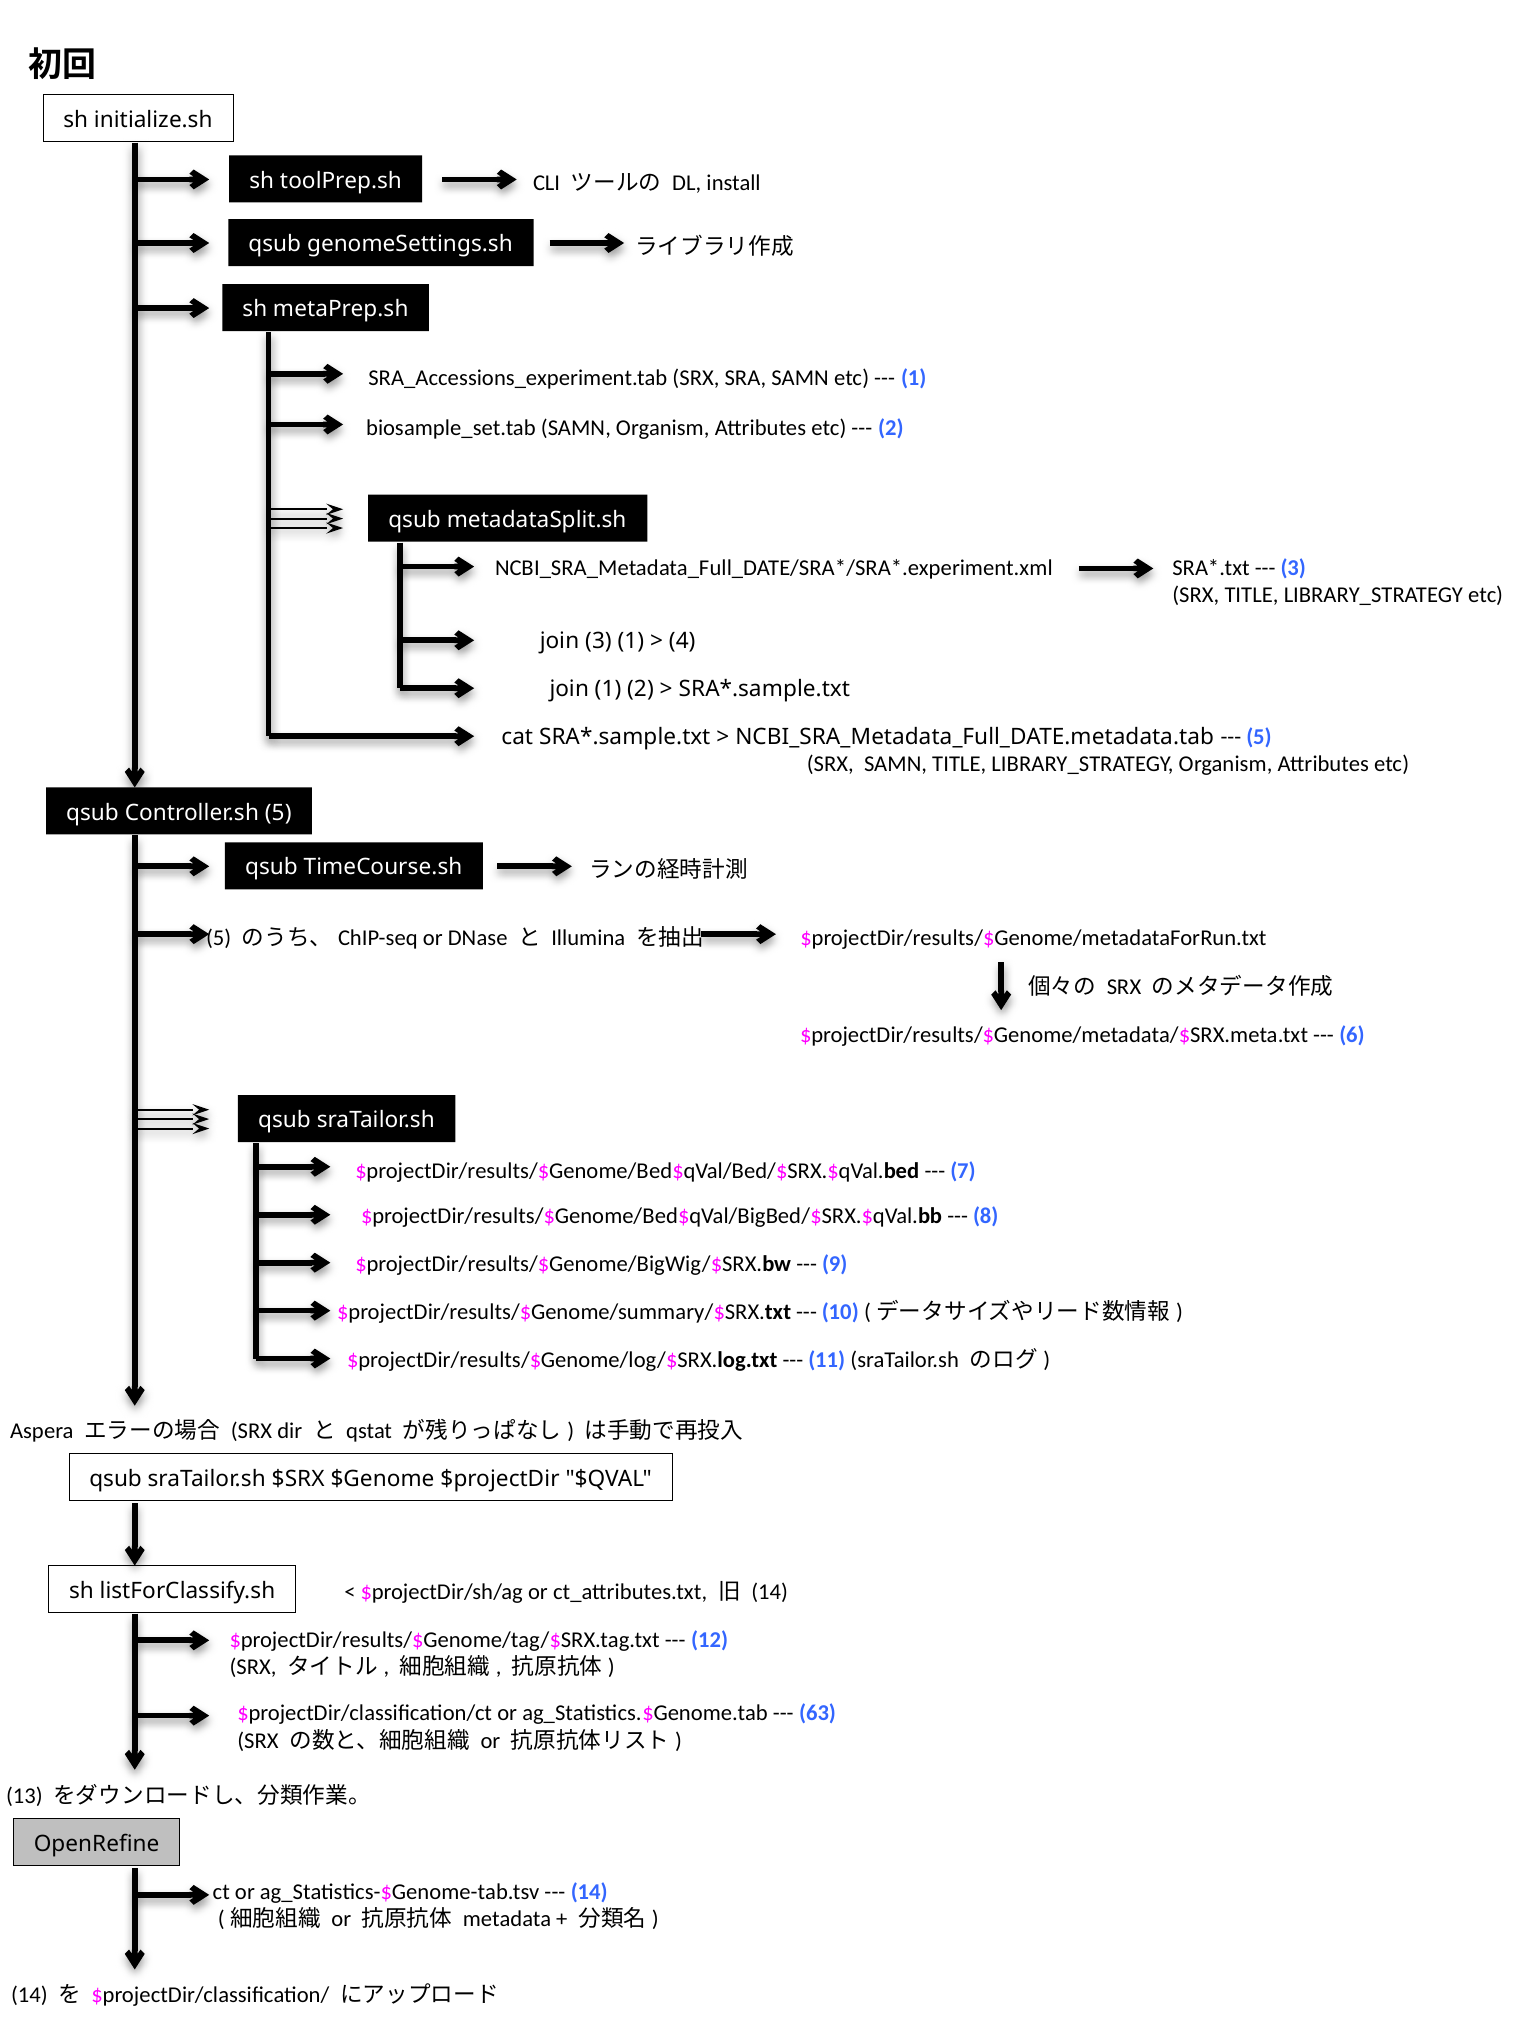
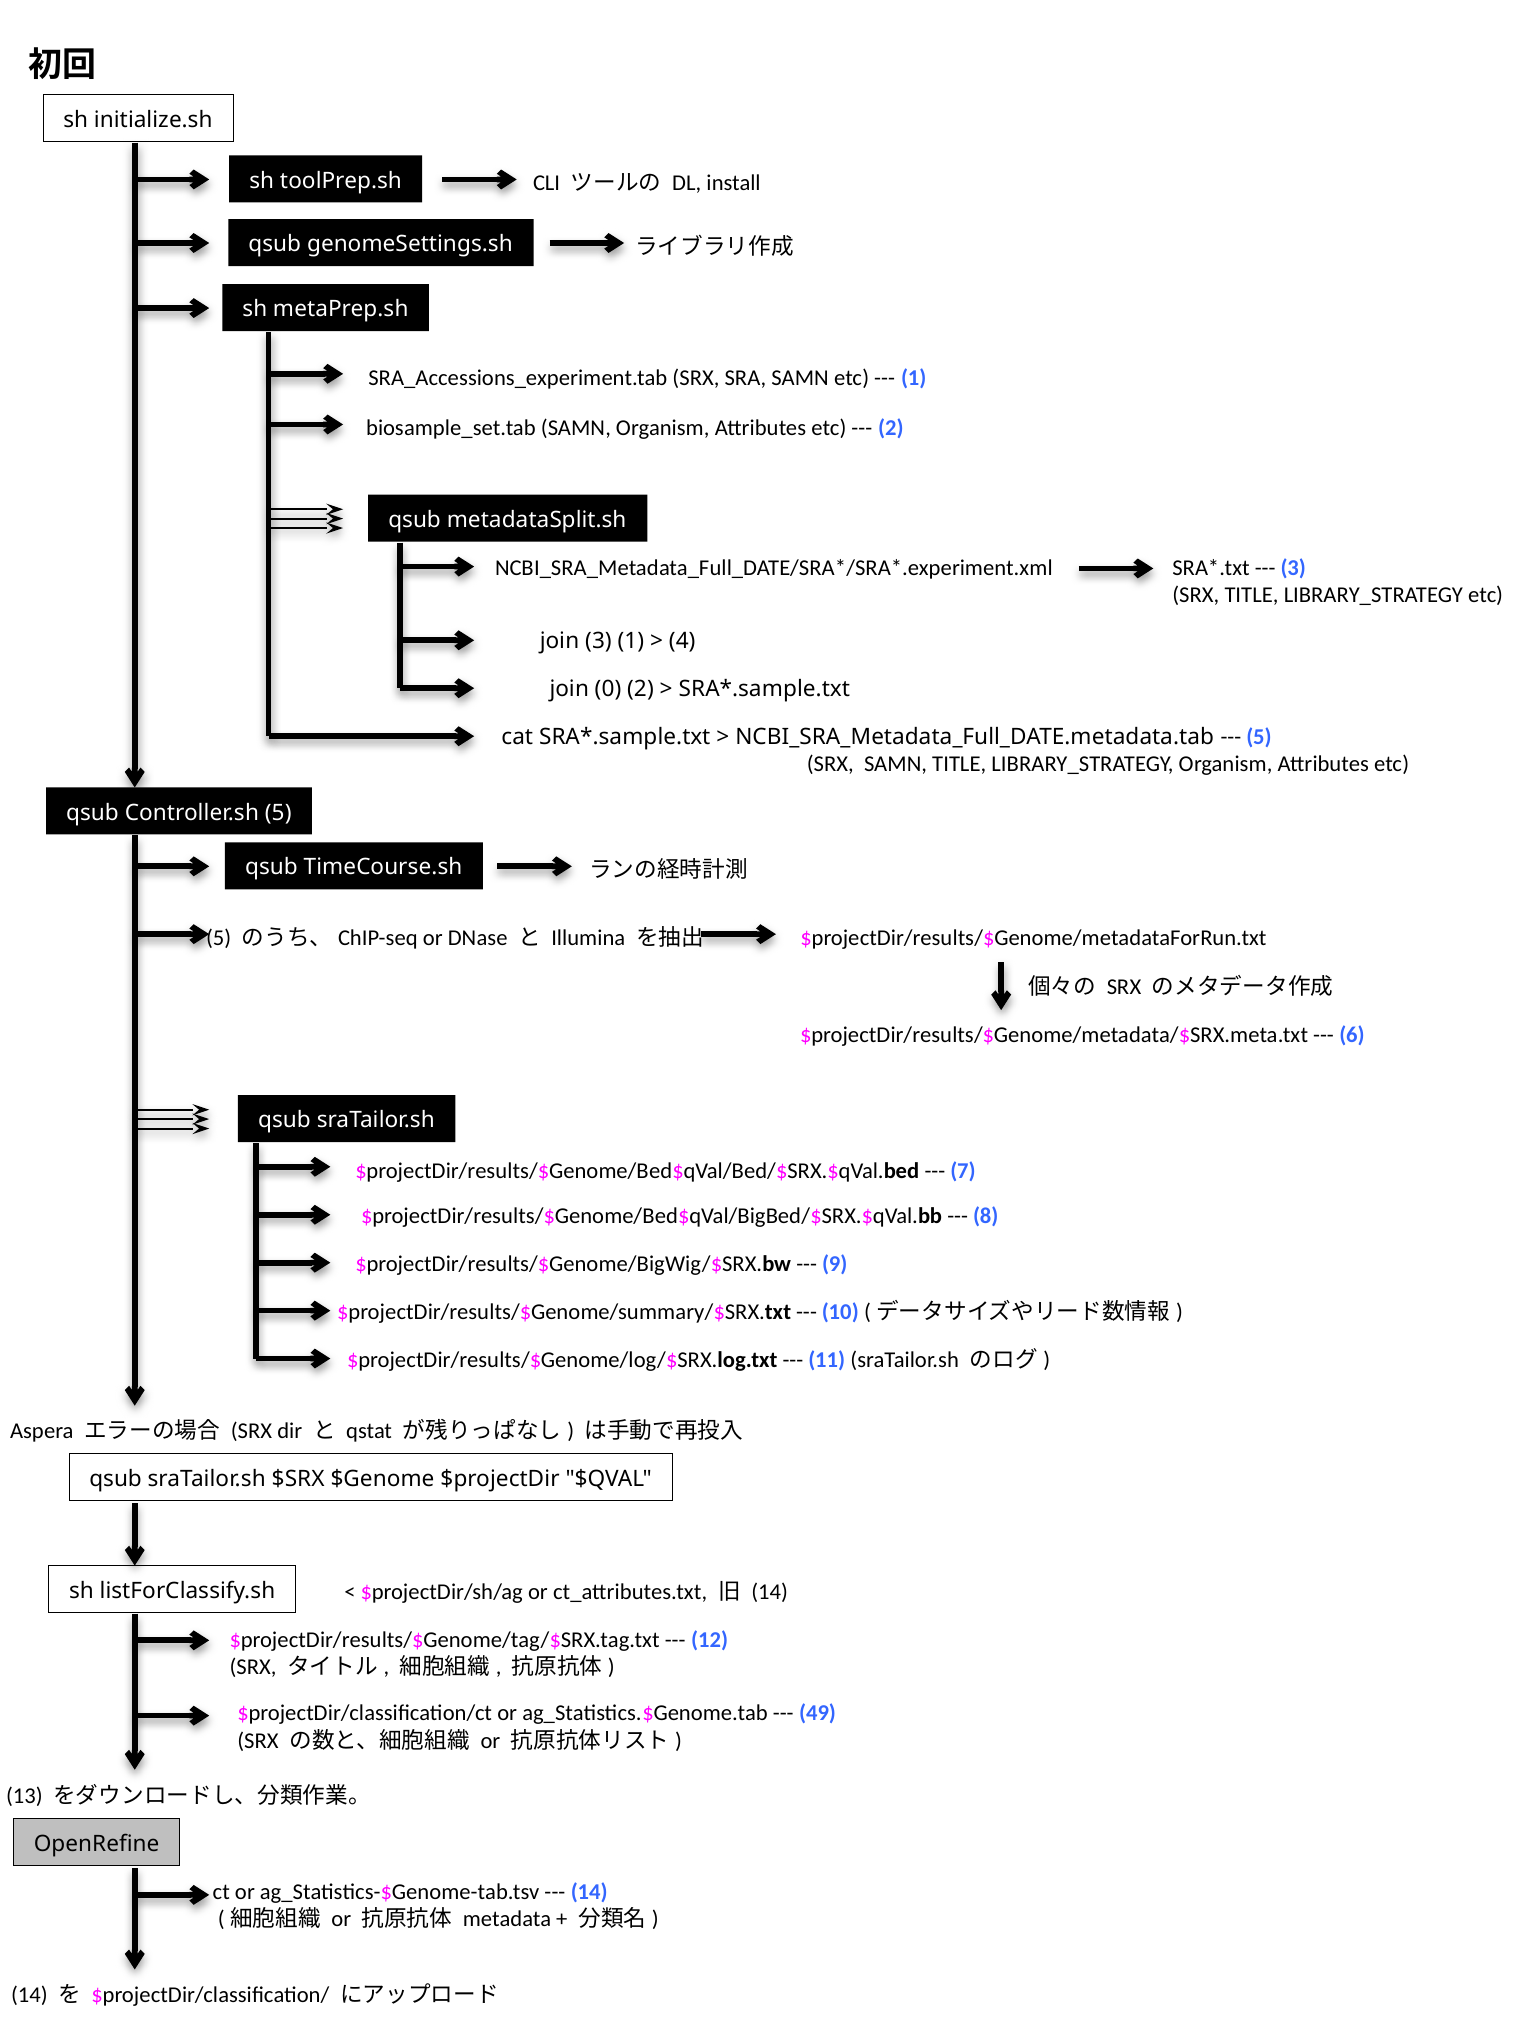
join 1: 1 -> 0 (608, 690)
63: 63 -> 49 (818, 1714)
